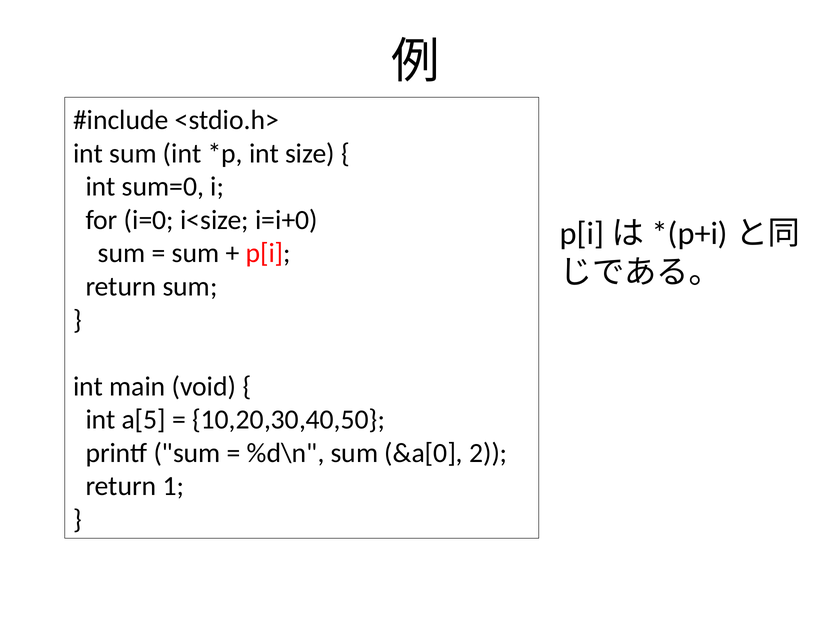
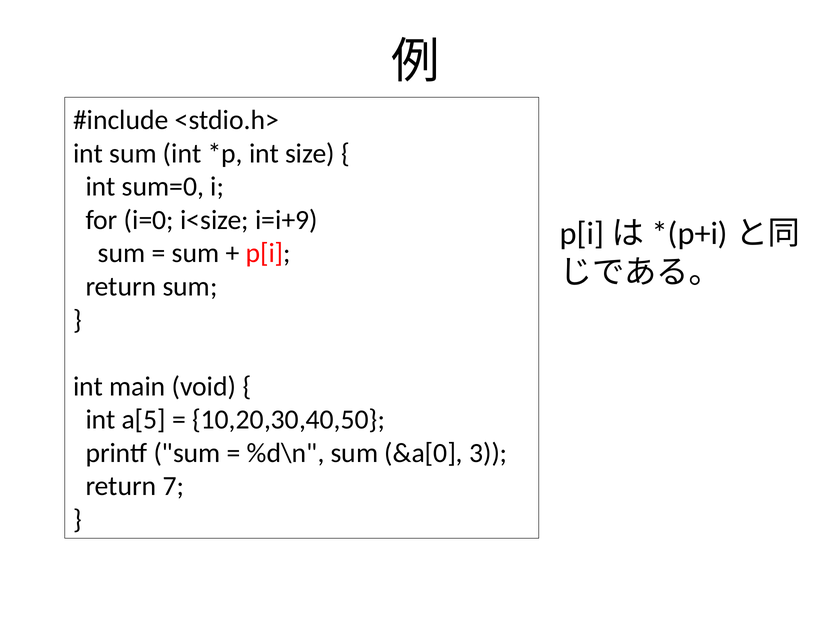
i=i+0: i=i+0 -> i=i+9 (286, 220)
2: 2 -> 3 (488, 452)
1: 1 -> 7 (173, 486)
